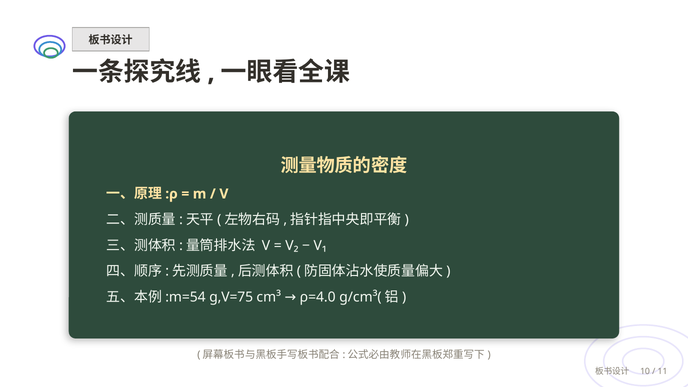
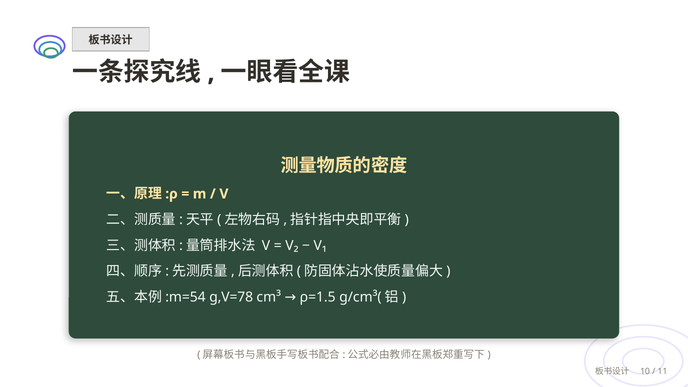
g,V=75: g,V=75 -> g,V=78 (231, 297)
ρ=4.0: ρ=4.0 -> ρ=1.5 (318, 297)
